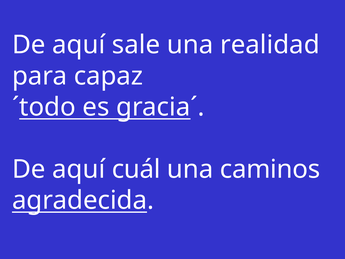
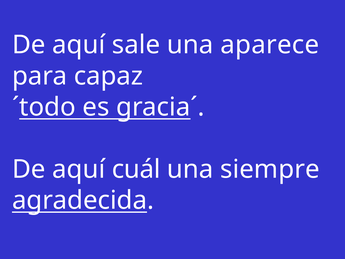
realidad: realidad -> aparece (270, 45)
caminos: caminos -> siempre (270, 169)
